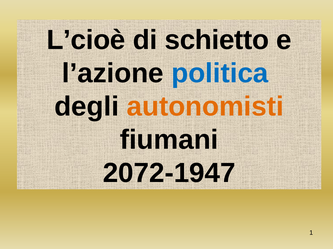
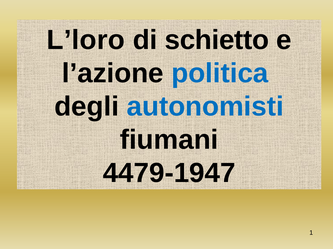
L’cioè: L’cioè -> L’loro (86, 40)
autonomisti colour: orange -> blue (205, 107)
2072-1947: 2072-1947 -> 4479-1947 (169, 173)
